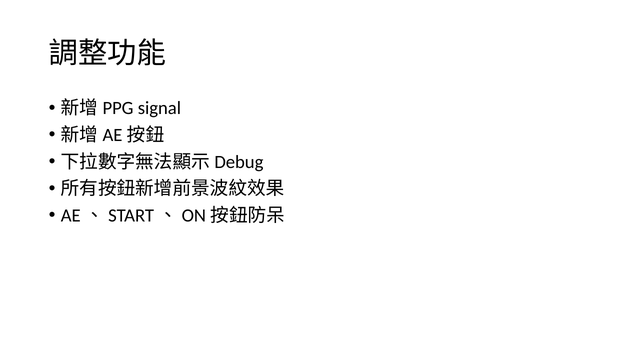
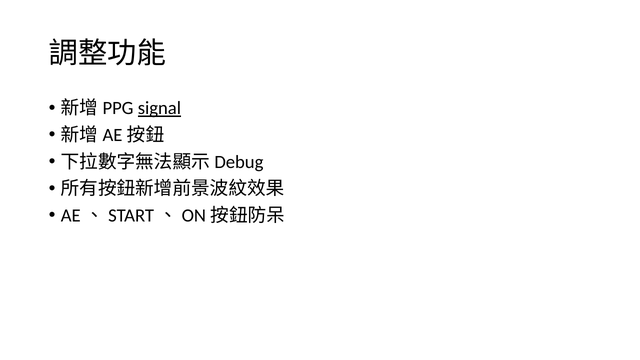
signal underline: none -> present (159, 108)
